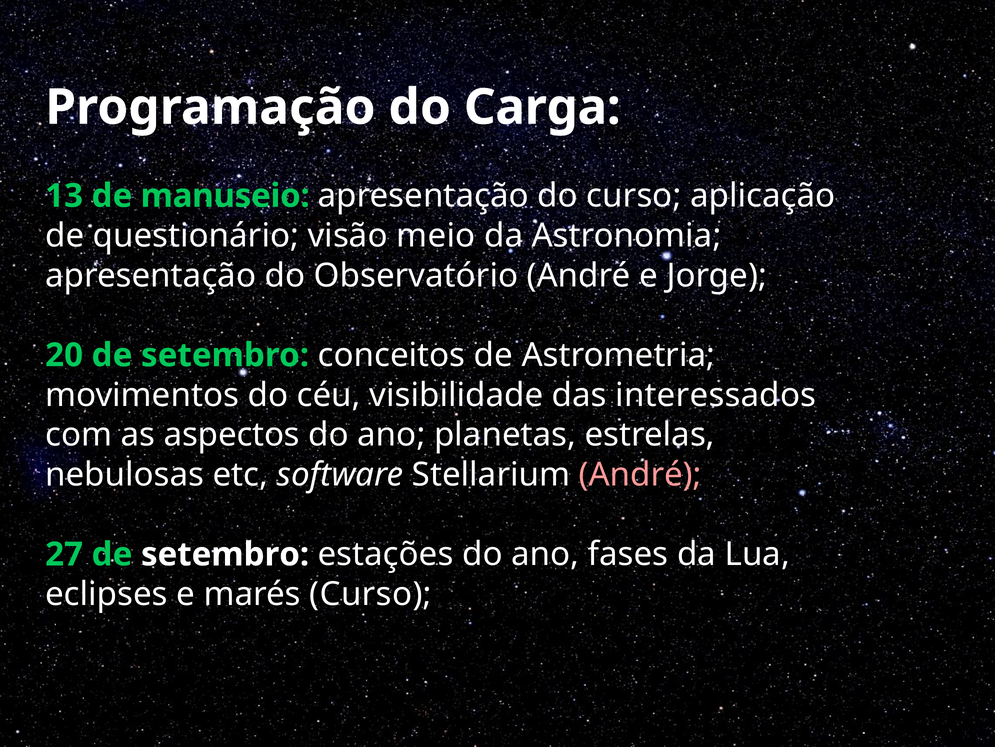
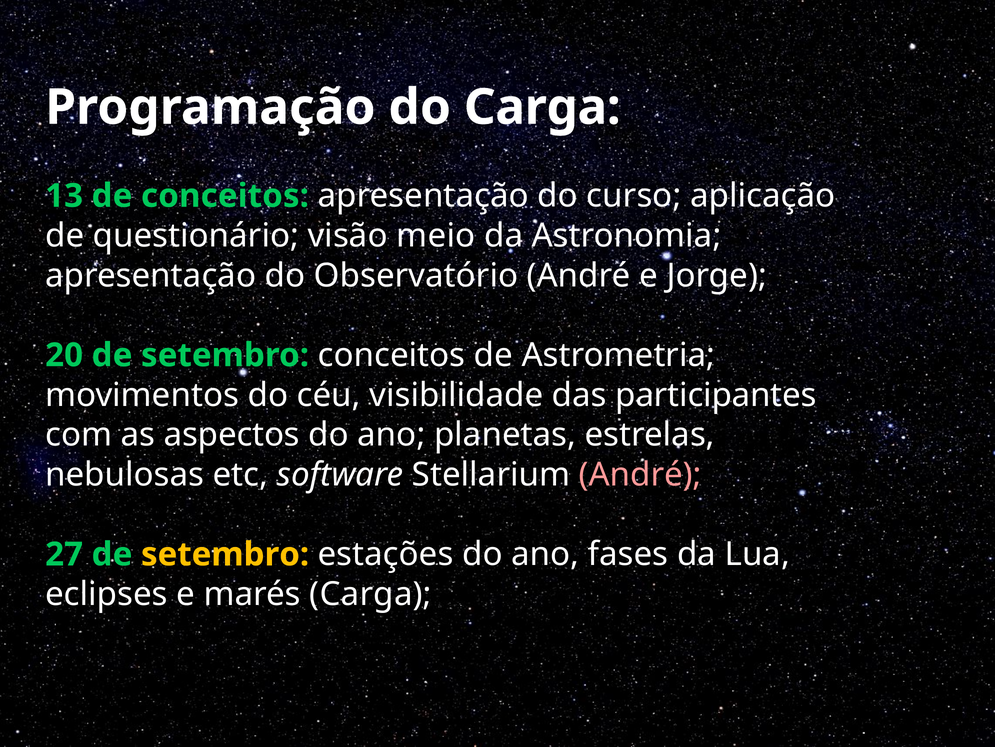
de manuseio: manuseio -> conceitos (225, 196)
interessados: interessados -> participantes (716, 395)
setembro colour: white -> yellow (225, 554)
marés Curso: Curso -> Carga (371, 594)
